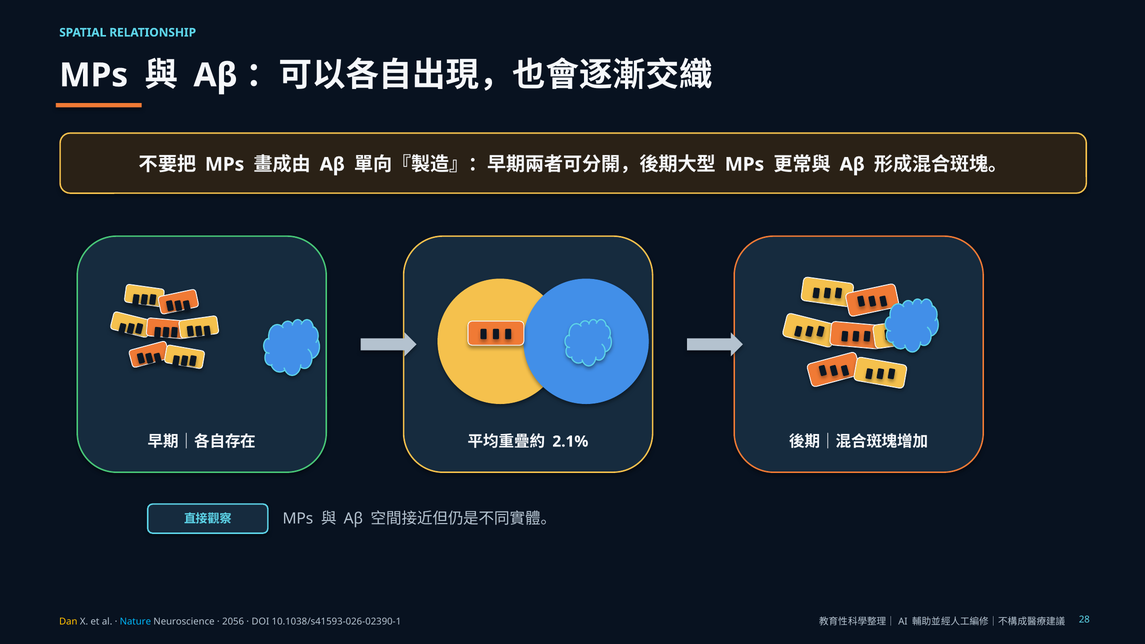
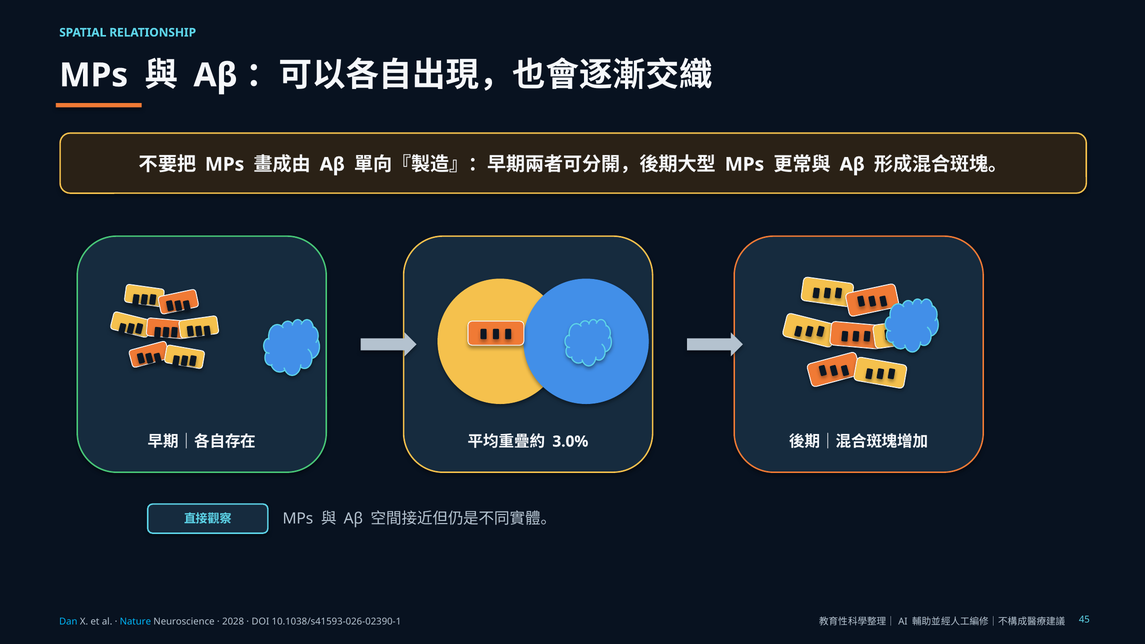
2.1%: 2.1% -> 3.0% (570, 442)
Dan colour: yellow -> light blue (68, 622)
2056: 2056 -> 2028 (233, 622)
28: 28 -> 45 (1084, 620)
